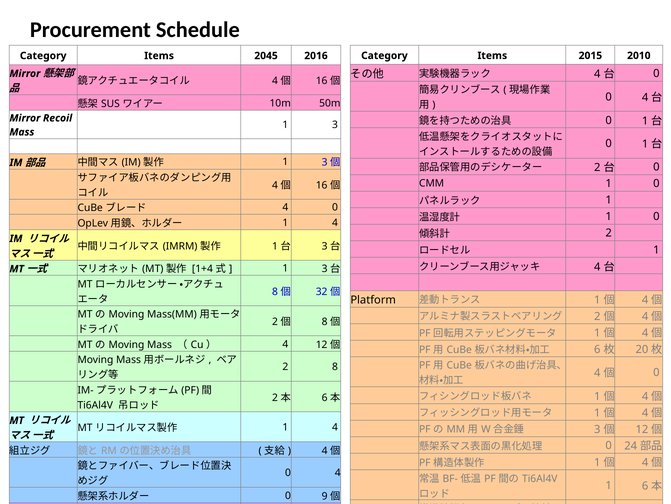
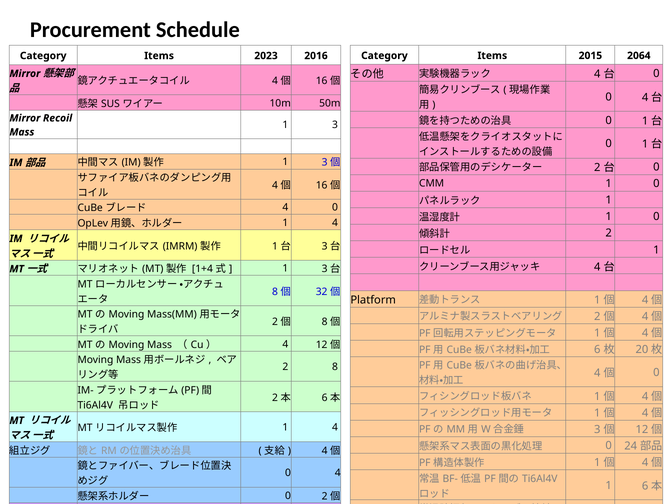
2010: 2010 -> 2064 (639, 56)
2045: 2045 -> 2023 (266, 56)
0 9: 9 -> 2 (325, 495)
